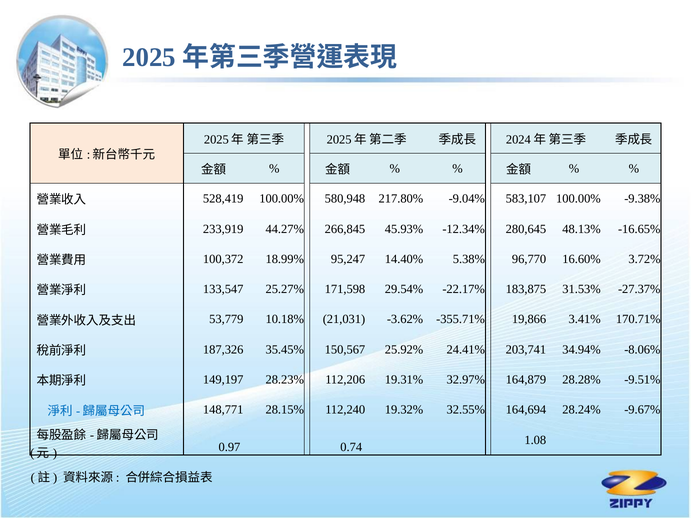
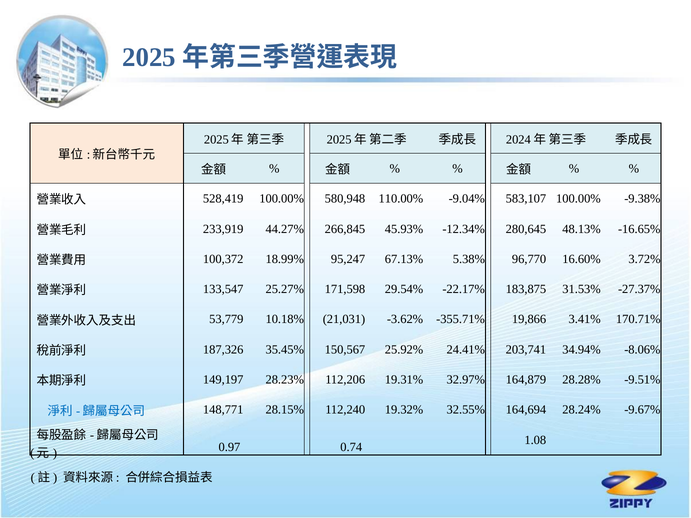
217.80%: 217.80% -> 110.00% (401, 199)
14.40%: 14.40% -> 67.13% (404, 259)
